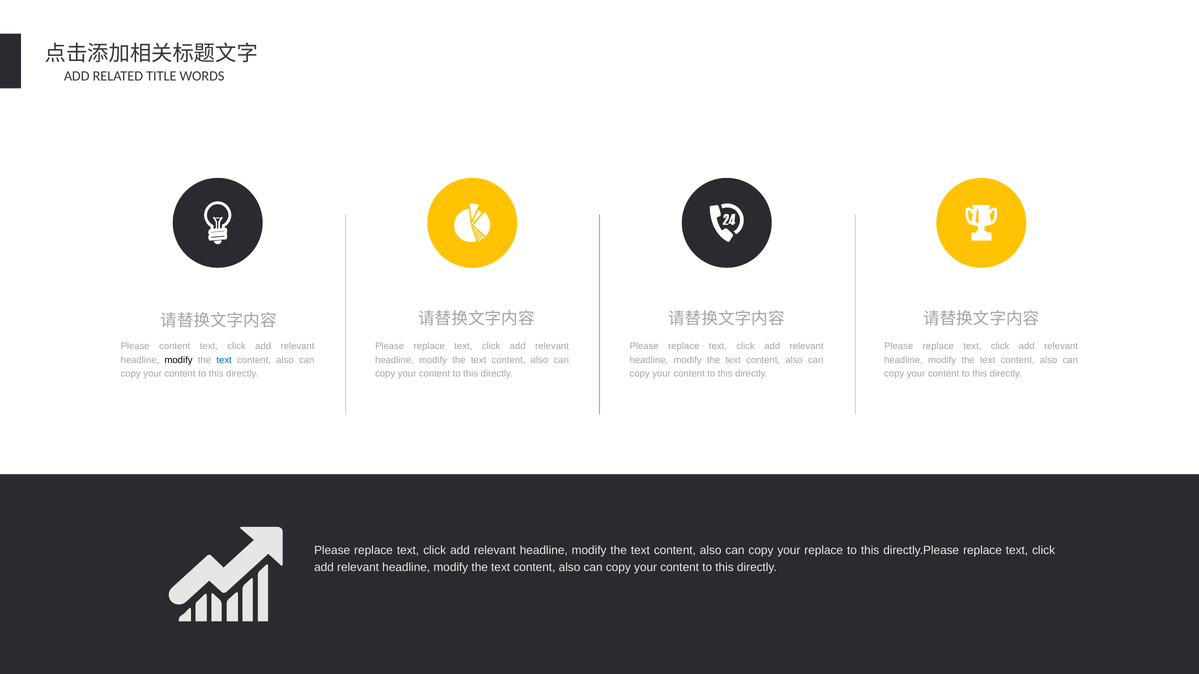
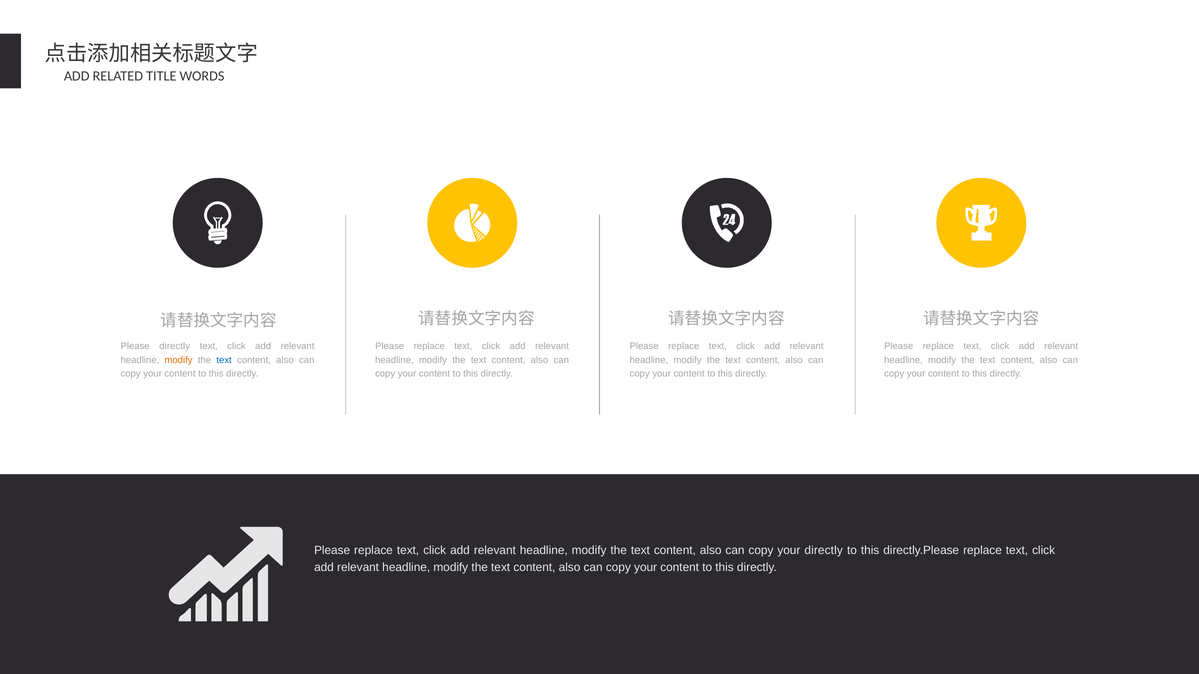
Please content: content -> directly (175, 347)
modify colour: black -> orange (179, 360)
your replace: replace -> directly (824, 551)
